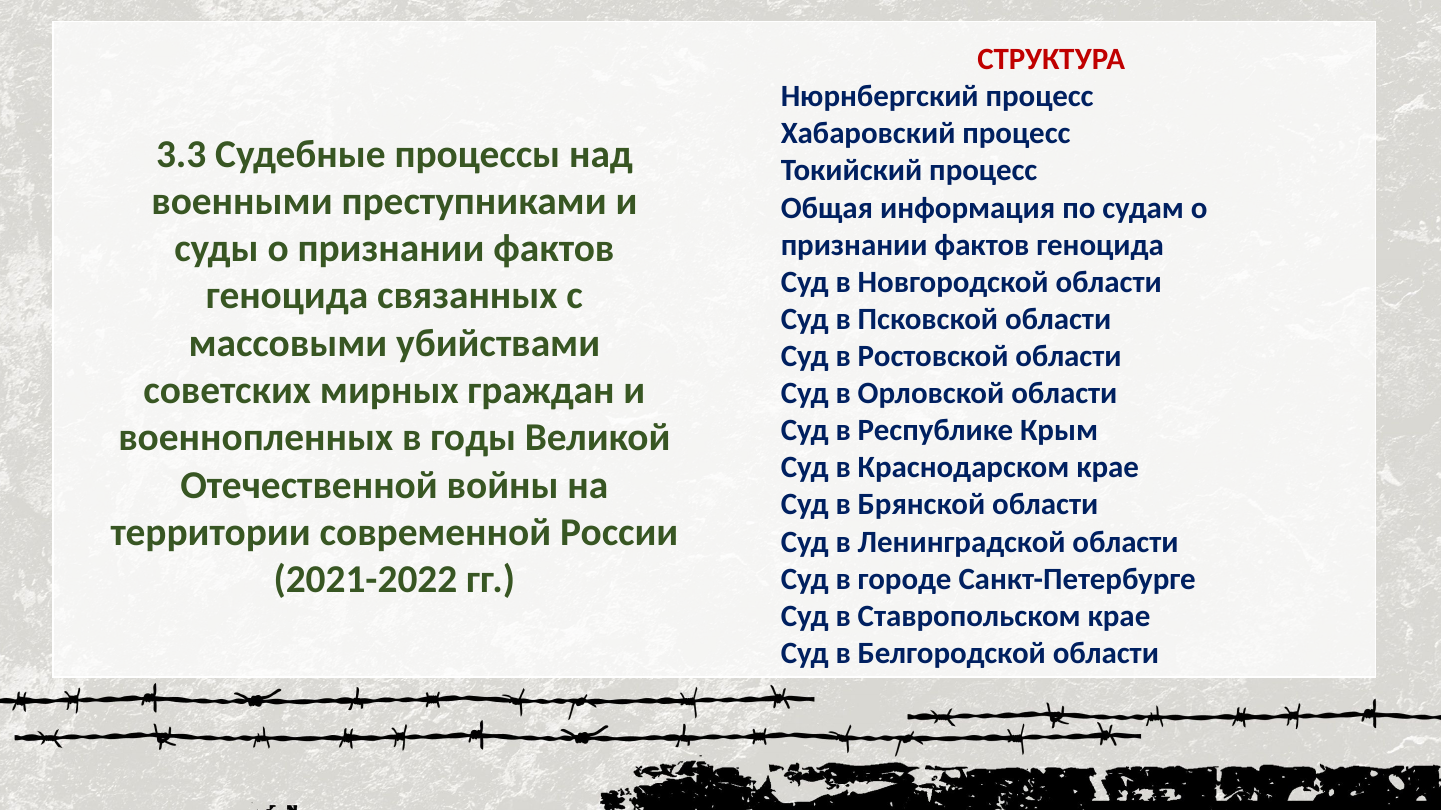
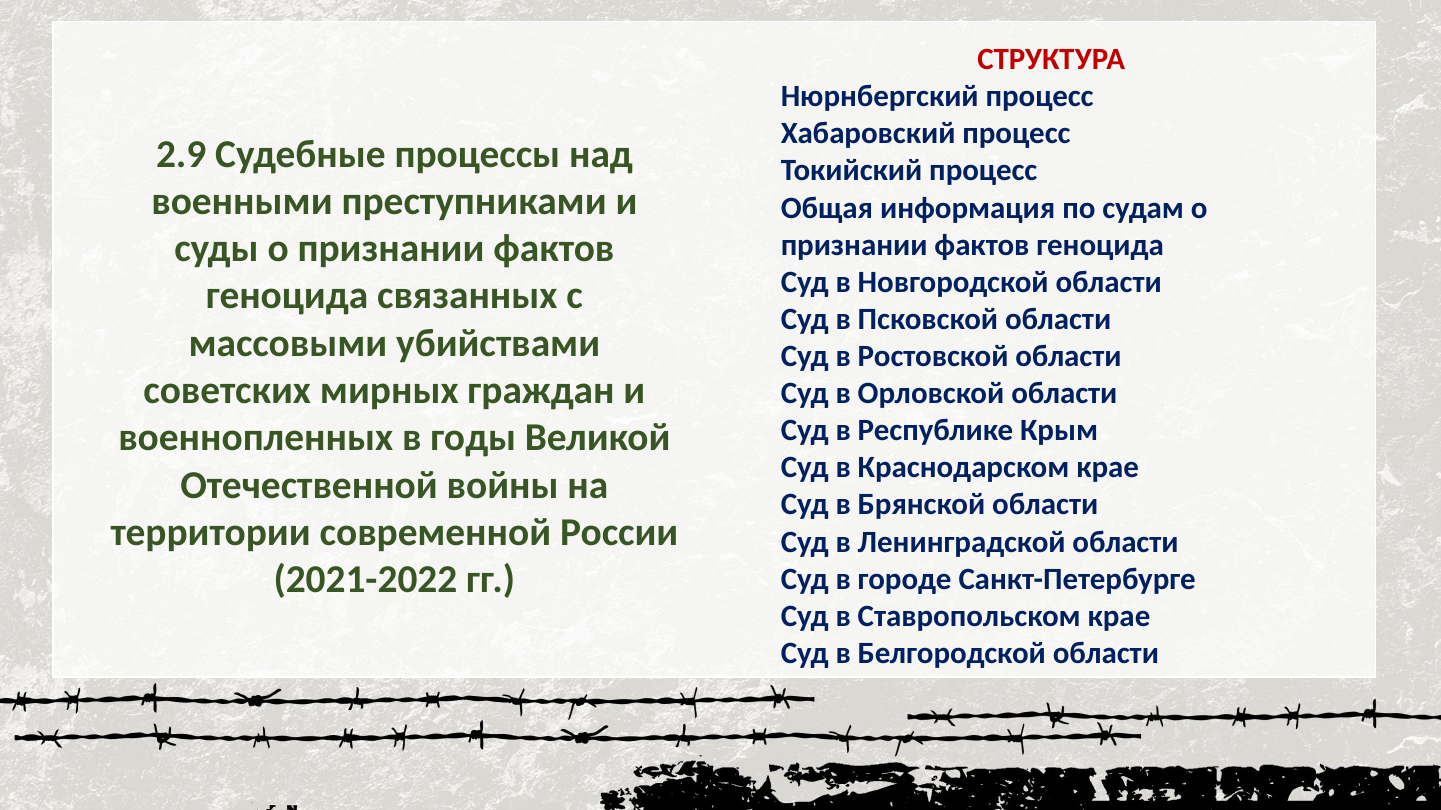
3.3: 3.3 -> 2.9 (181, 154)
